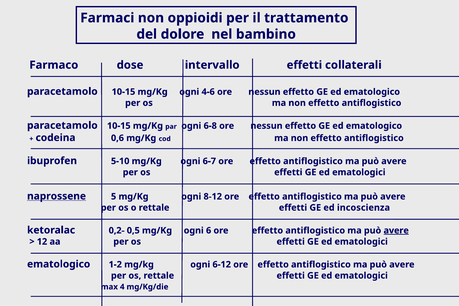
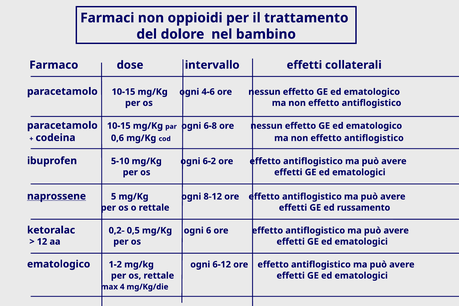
6-7: 6-7 -> 6-2 (209, 161)
incoscienza: incoscienza -> russamento (364, 208)
avere underline: present -> none (396, 231)
